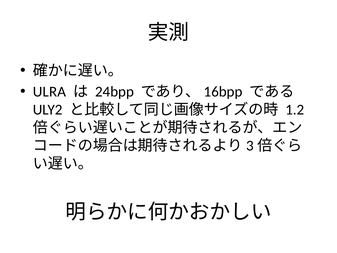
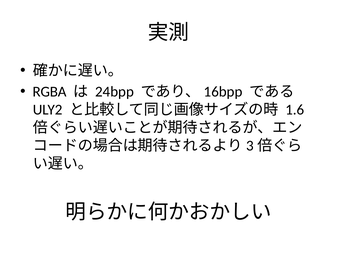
ULRA: ULRA -> RGBA (50, 92)
1.2: 1.2 -> 1.6 (295, 110)
